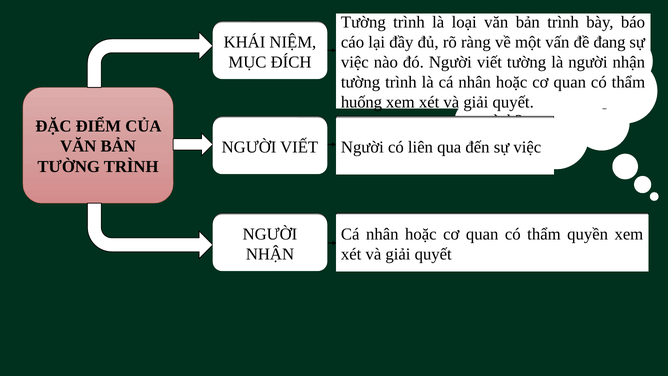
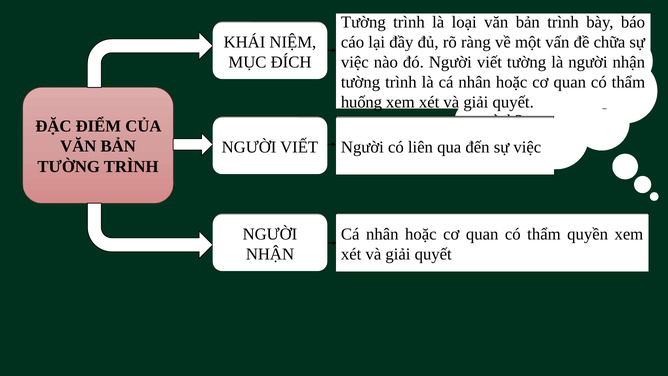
đang: đang -> chữa (610, 42)
